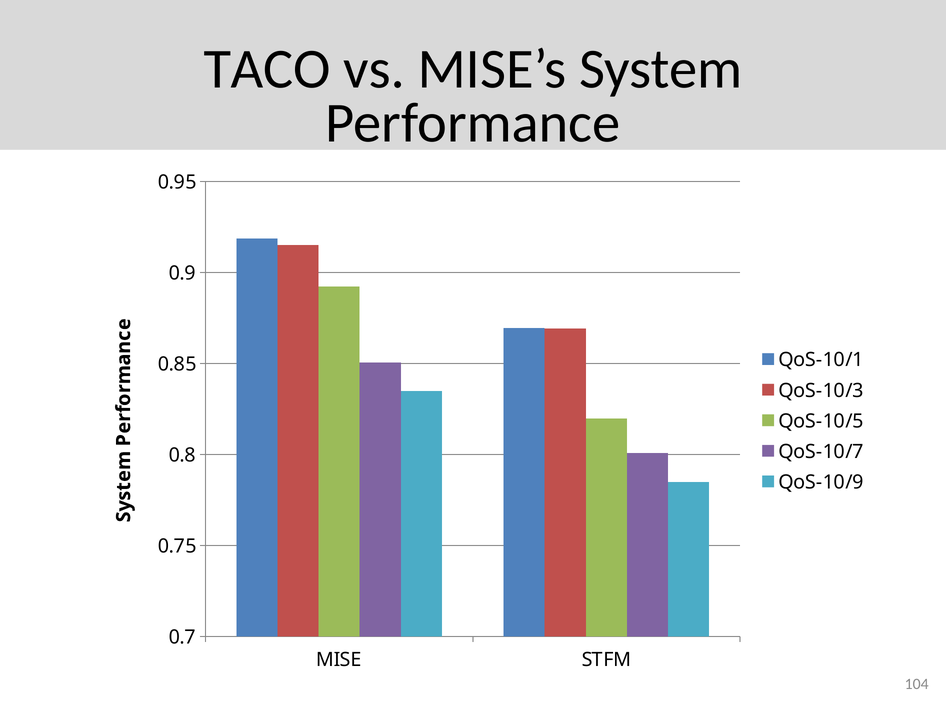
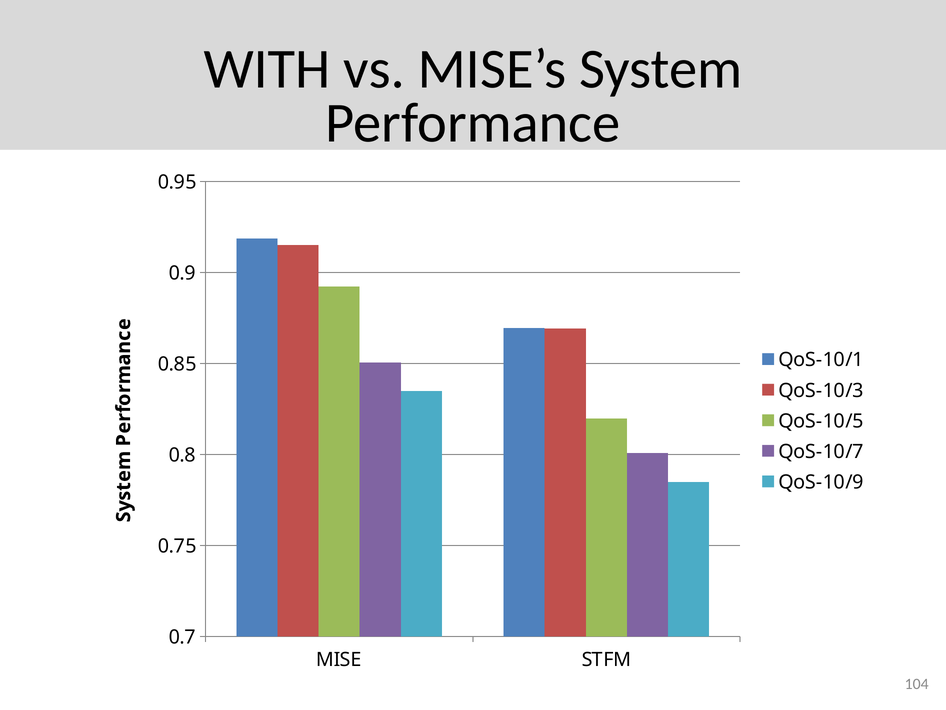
TACO: TACO -> WITH (267, 69)
